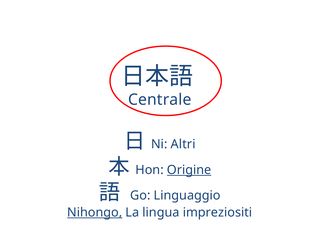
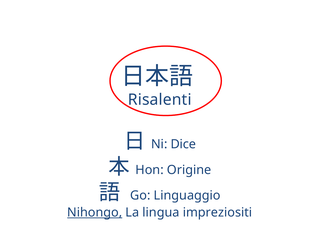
Centrale: Centrale -> Risalenti (160, 99)
Altri: Altri -> Dice (183, 144)
Origine underline: present -> none (189, 169)
